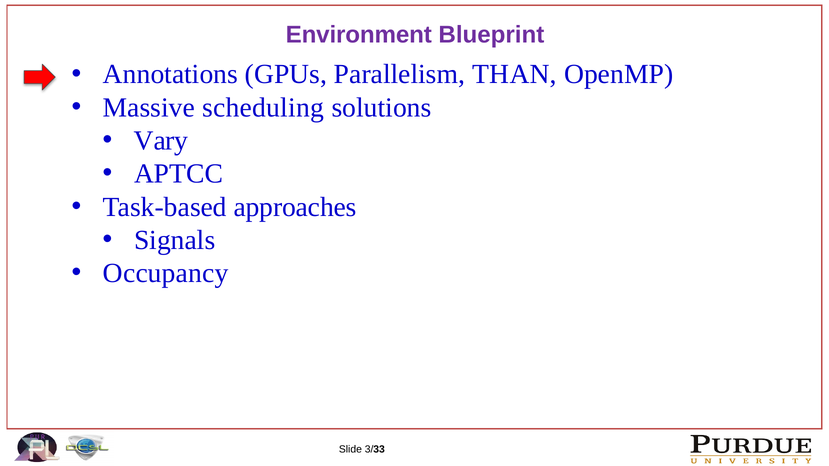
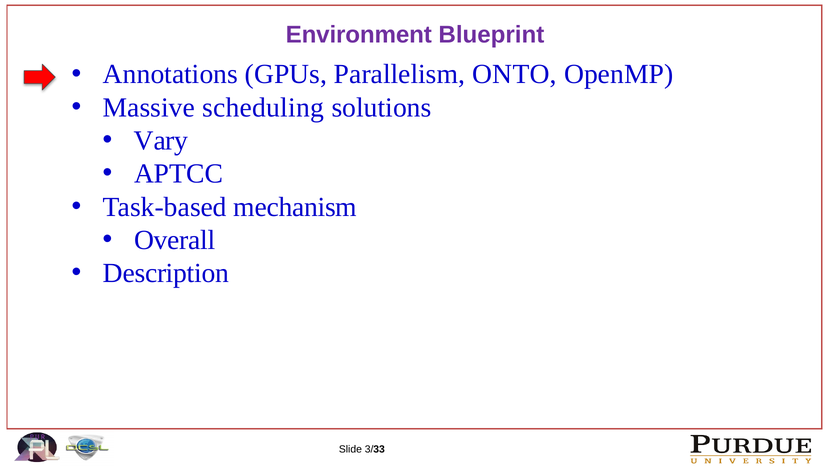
THAN: THAN -> ONTO (515, 74)
approaches: approaches -> mechanism (295, 207)
Signals: Signals -> Overall (175, 240)
Occupancy: Occupancy -> Description (166, 273)
